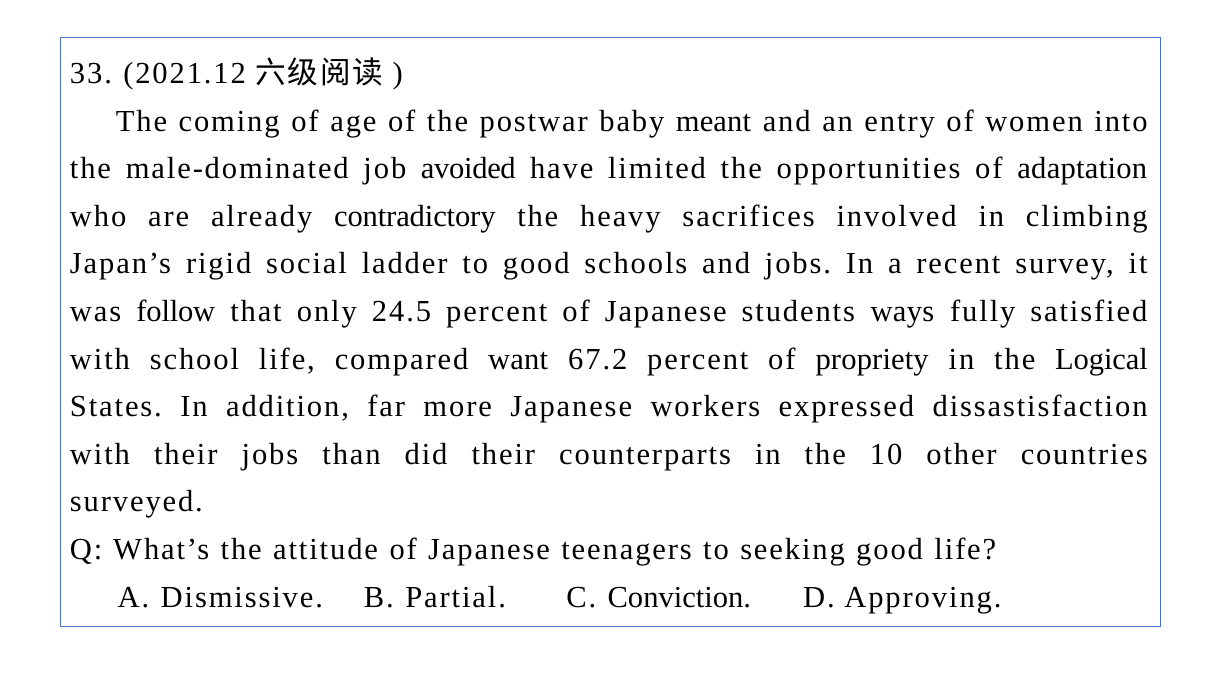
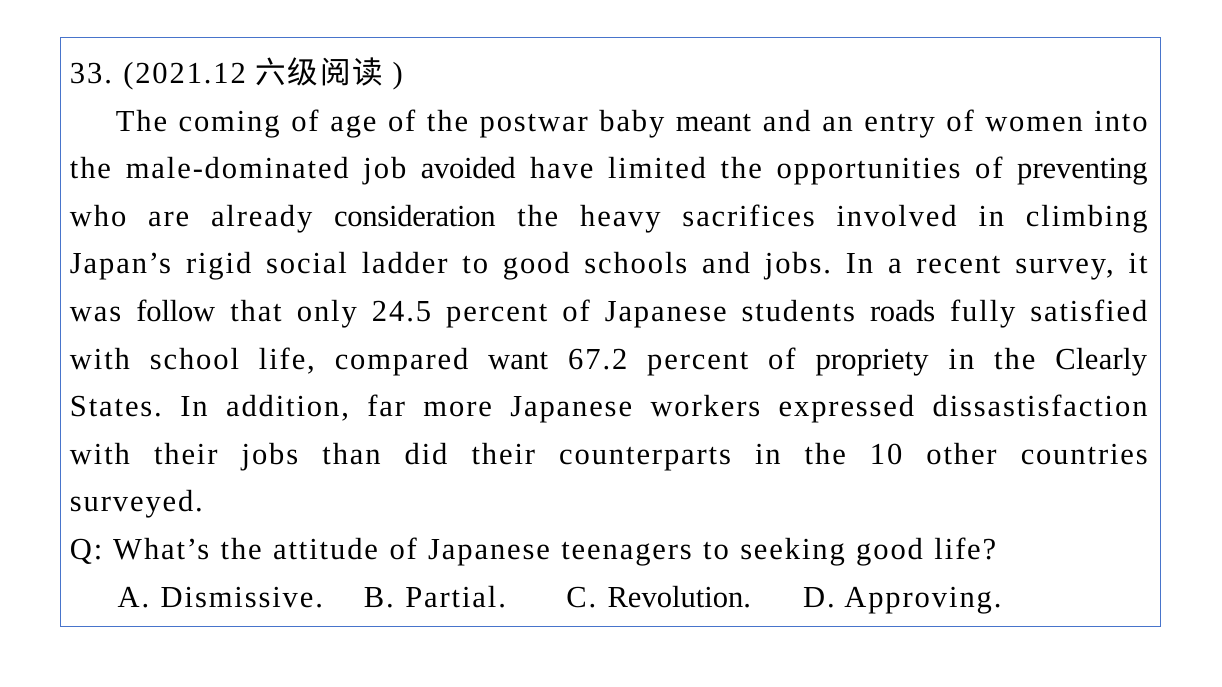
adaptation: adaptation -> preventing (1082, 169)
contradictory: contradictory -> consideration (415, 216)
ways: ways -> roads (903, 312)
Logical: Logical -> Clearly (1101, 359)
Conviction: Conviction -> Revolution (679, 597)
